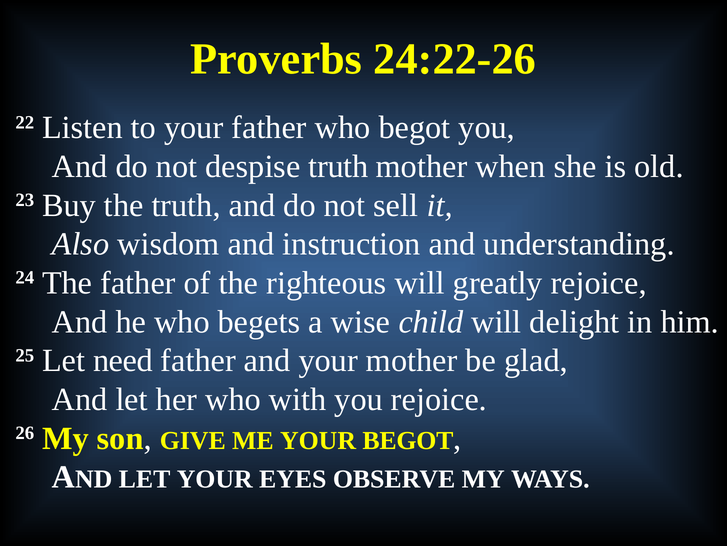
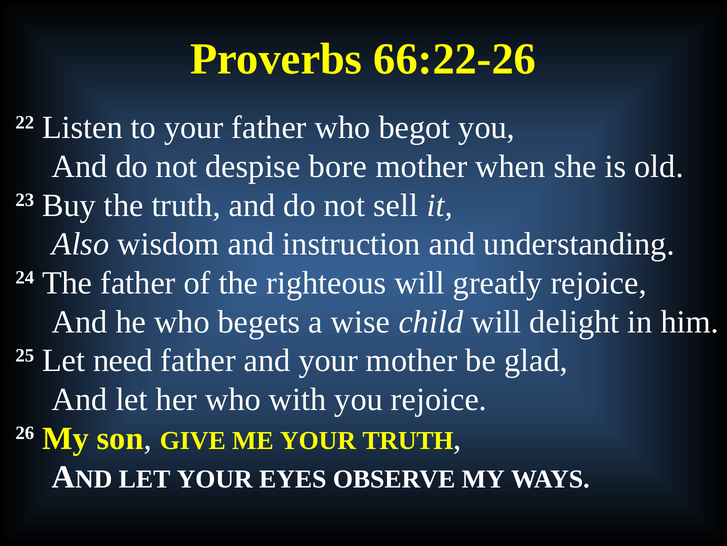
24:22-26: 24:22-26 -> 66:22-26 (455, 59)
despise truth: truth -> bore (338, 166)
YOUR BEGOT: BEGOT -> TRUTH (408, 440)
